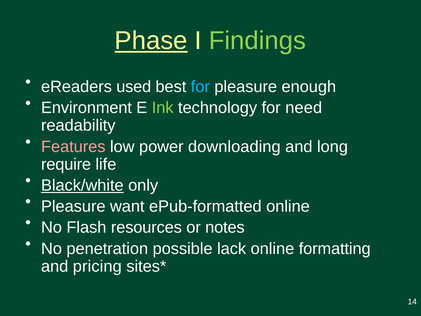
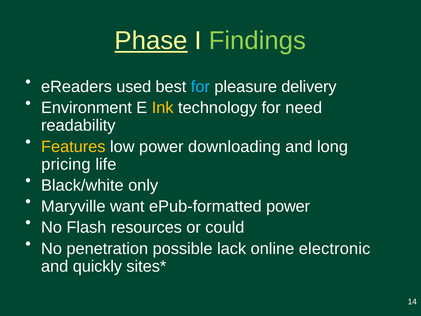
enough: enough -> delivery (309, 87)
Ink colour: light green -> yellow (163, 108)
Features colour: pink -> yellow (73, 147)
require: require -> pricing (66, 164)
Black/white underline: present -> none (82, 185)
Pleasure: Pleasure -> Maryville (73, 206)
ePub-formatted online: online -> power (288, 206)
notes: notes -> could (225, 227)
formatting: formatting -> electronic (335, 248)
pricing: pricing -> quickly (97, 266)
